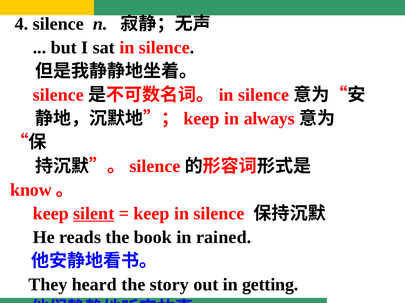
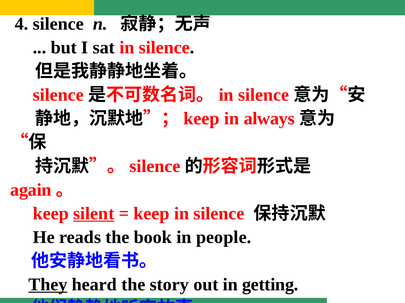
know: know -> again (31, 190)
rained: rained -> people (224, 238)
They underline: none -> present (48, 285)
